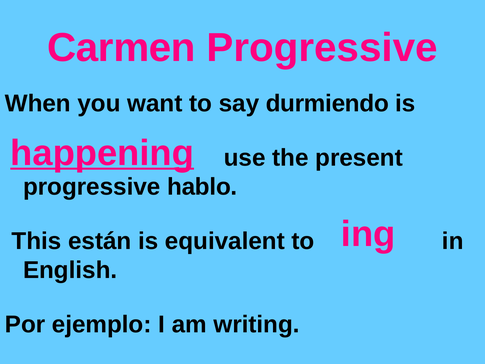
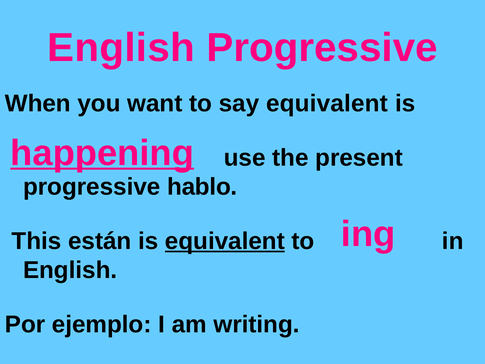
Carmen: Carmen -> English (121, 48)
say durmiendo: durmiendo -> equivalent (327, 104)
equivalent underline: none -> present (225, 241)
